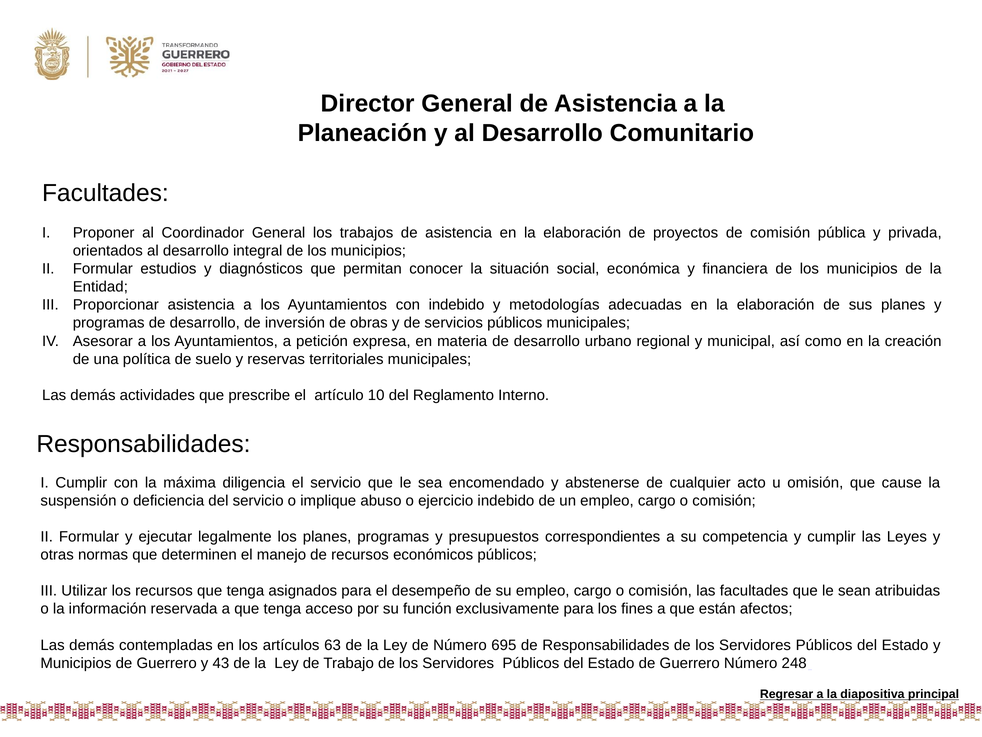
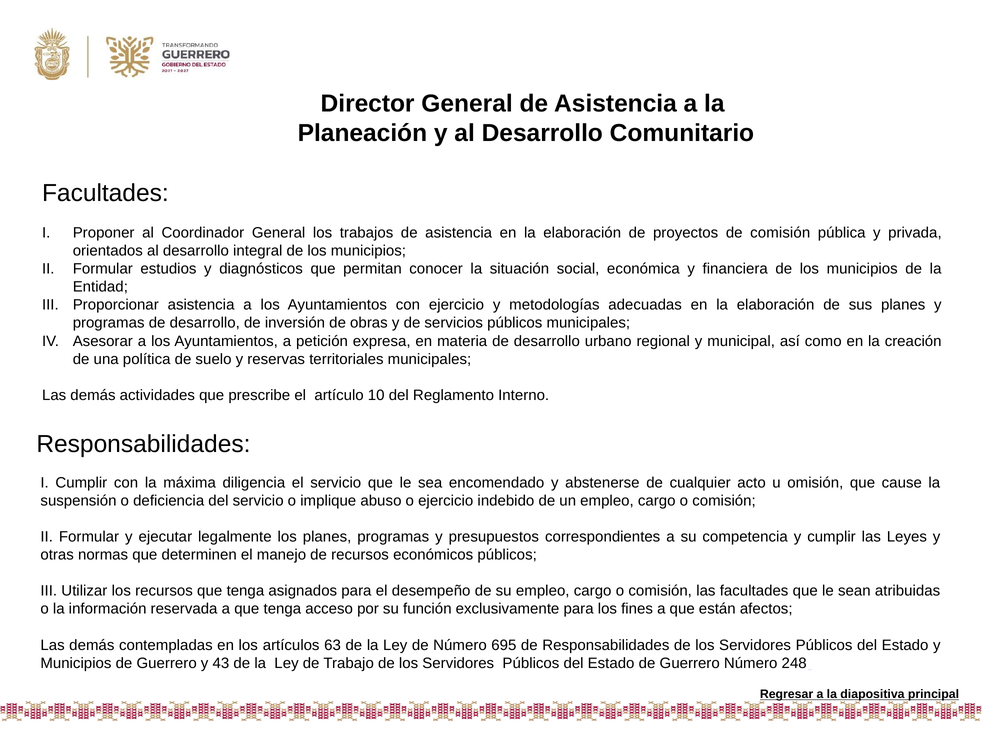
con indebido: indebido -> ejercicio (456, 305)
